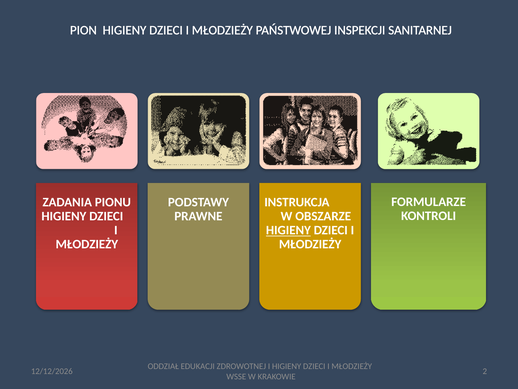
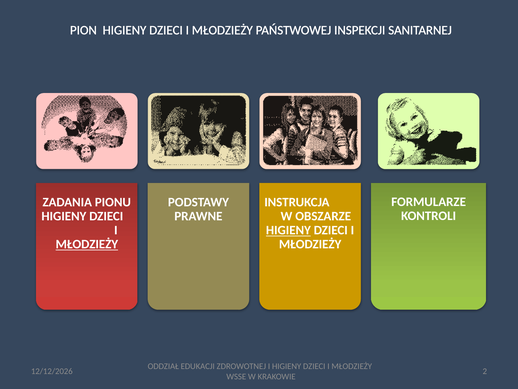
MŁODZIEŻY underline: none -> present (87, 244)
